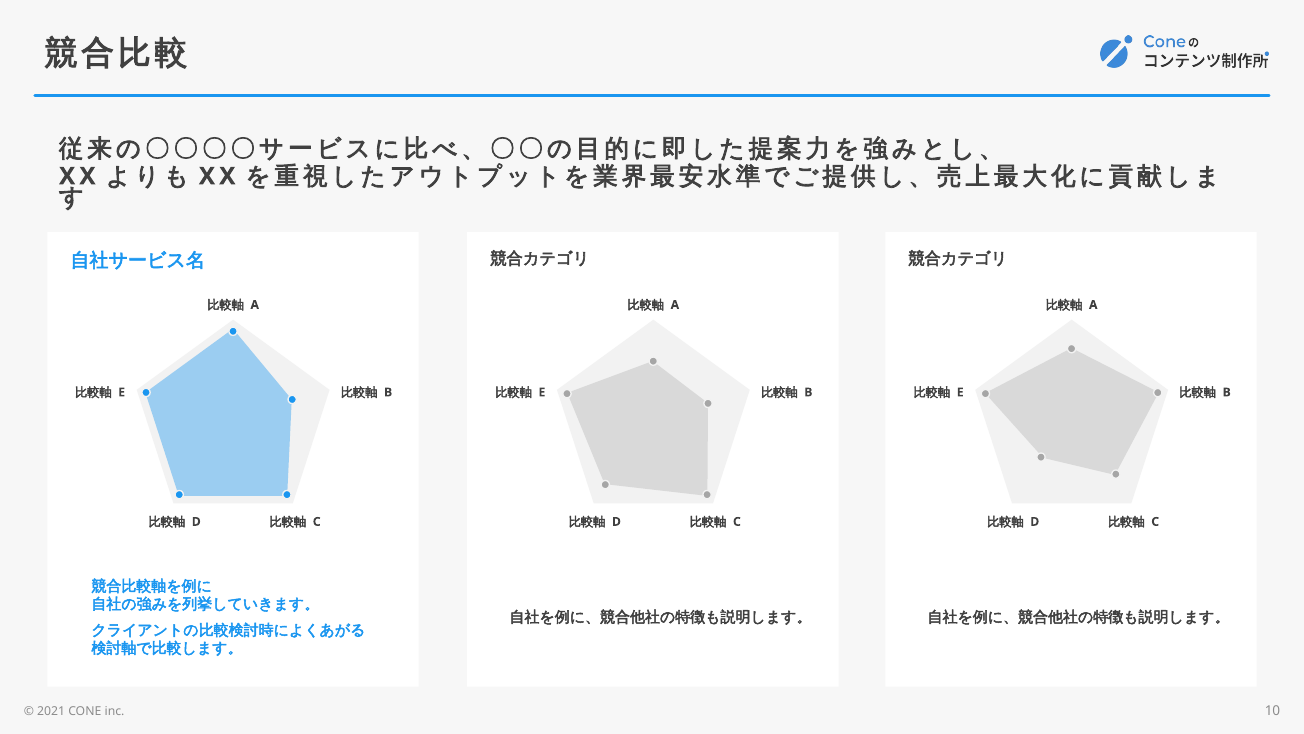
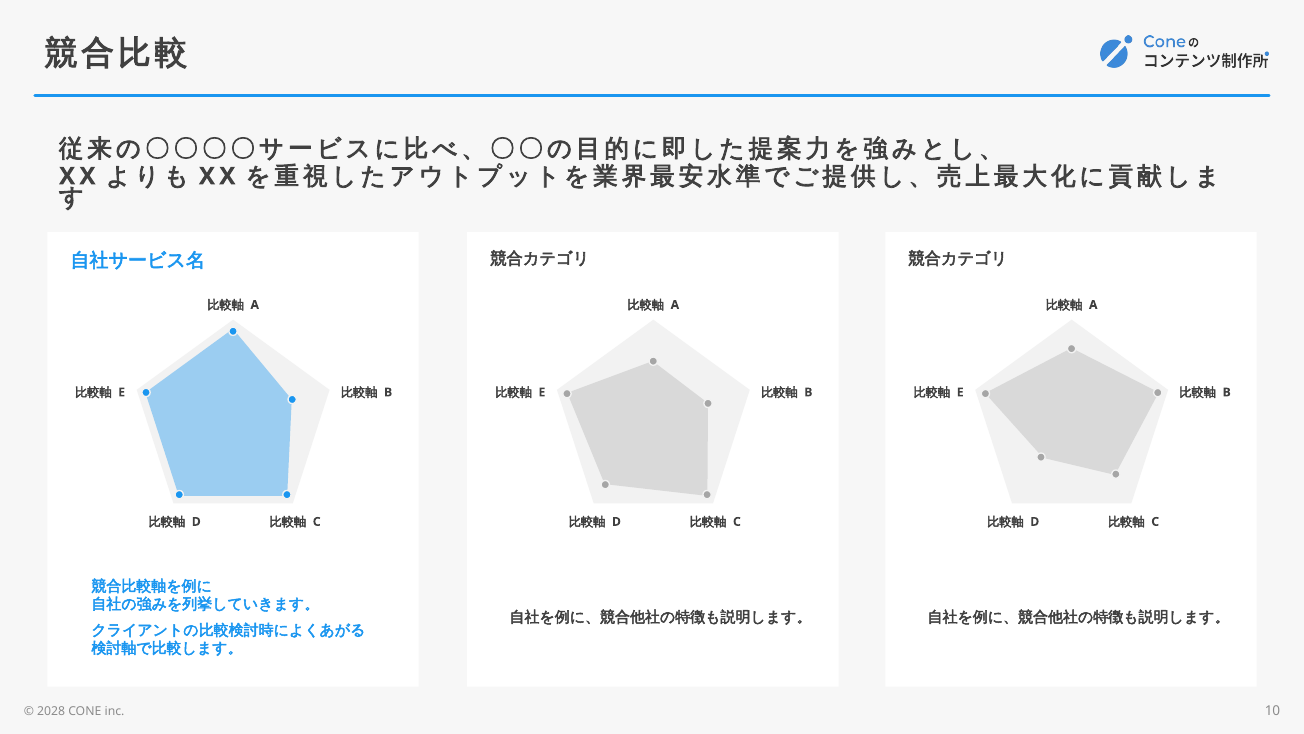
2021: 2021 -> 2028 (51, 711)
